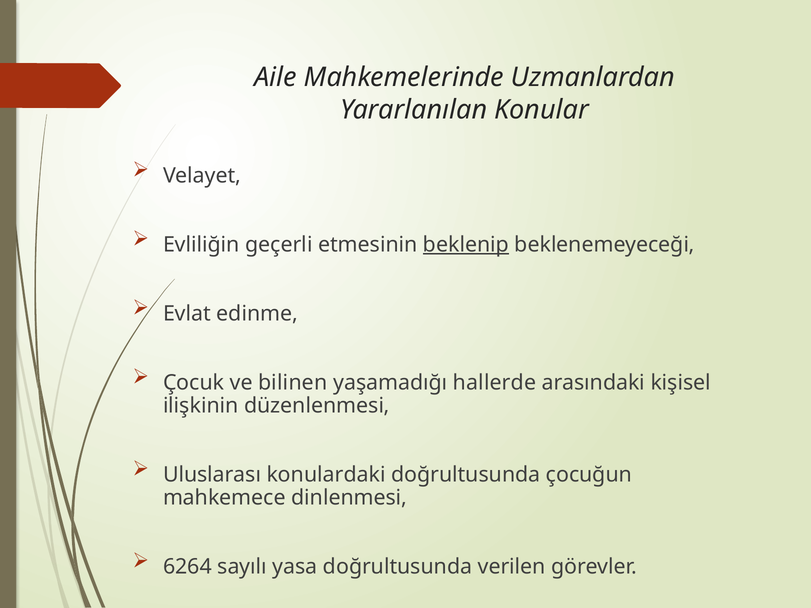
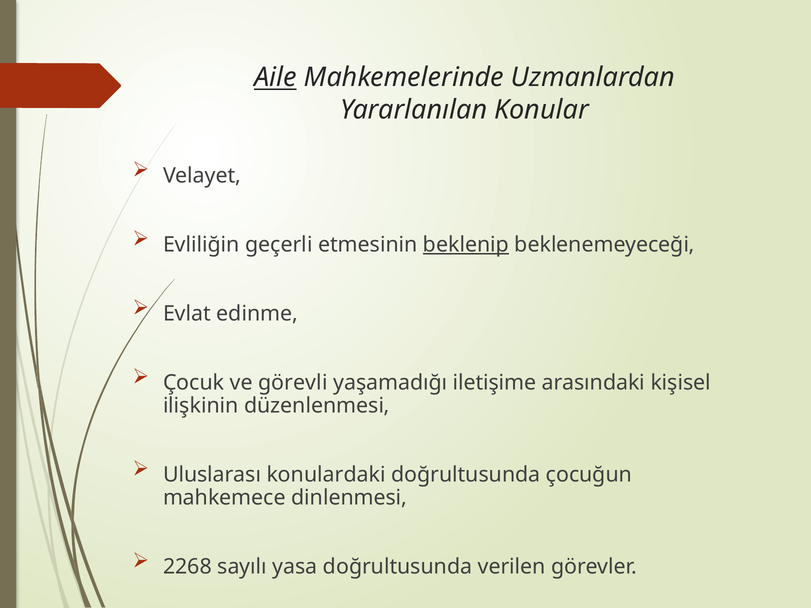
Aile underline: none -> present (275, 78)
bilinen: bilinen -> görevli (293, 383)
hallerde: hallerde -> iletişime (495, 383)
6264: 6264 -> 2268 (187, 567)
